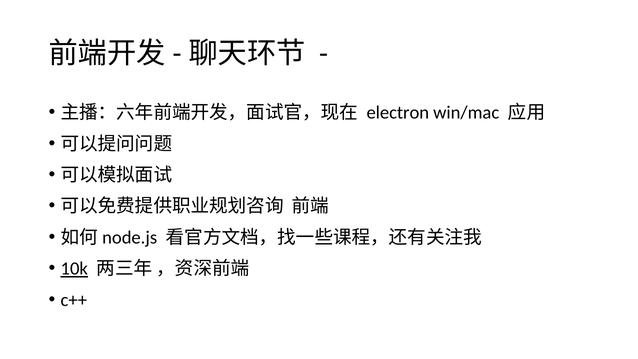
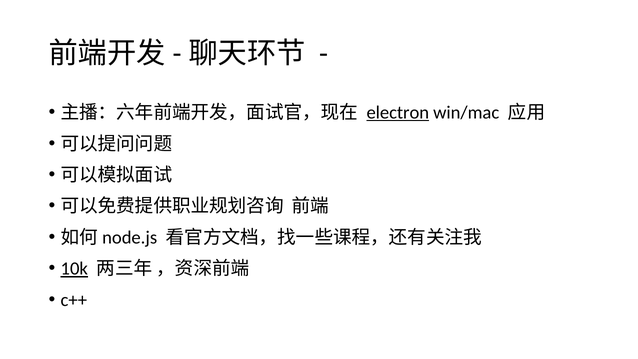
electron underline: none -> present (398, 113)
